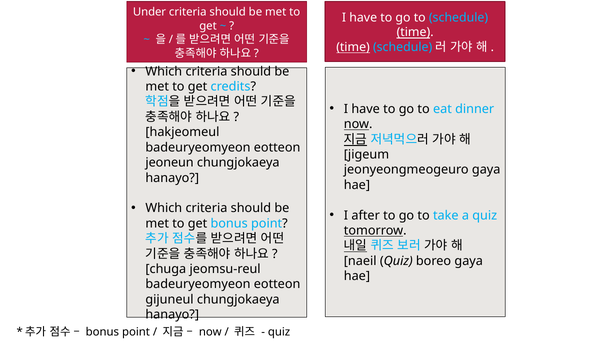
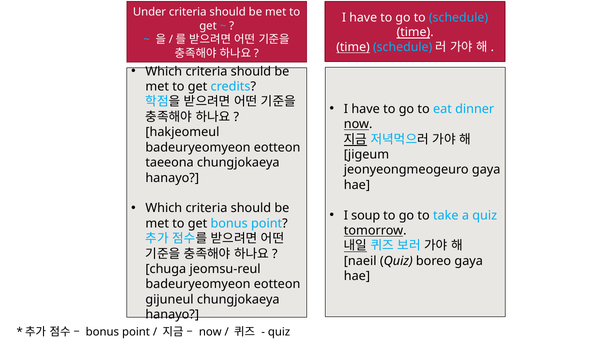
jeoneun: jeoneun -> taeeona (170, 162)
after: after -> soup (366, 215)
